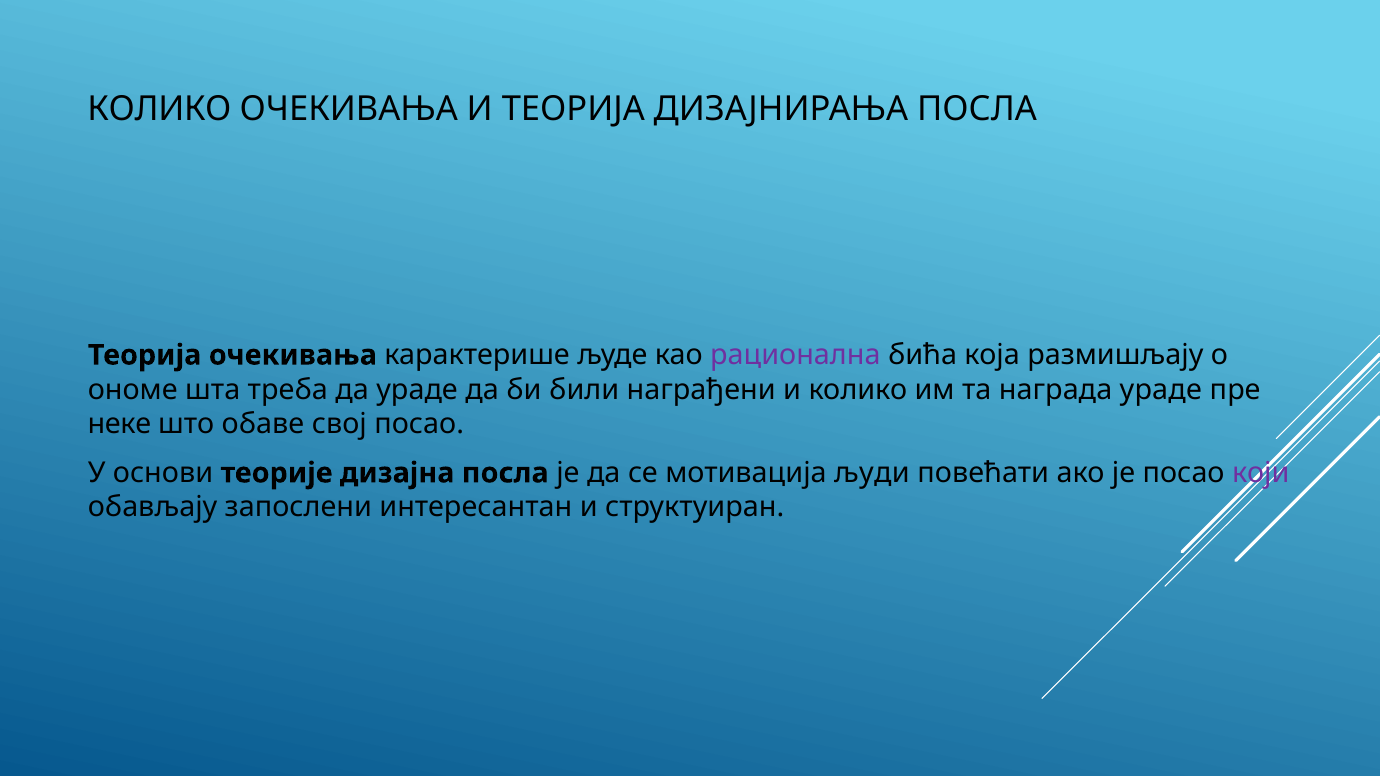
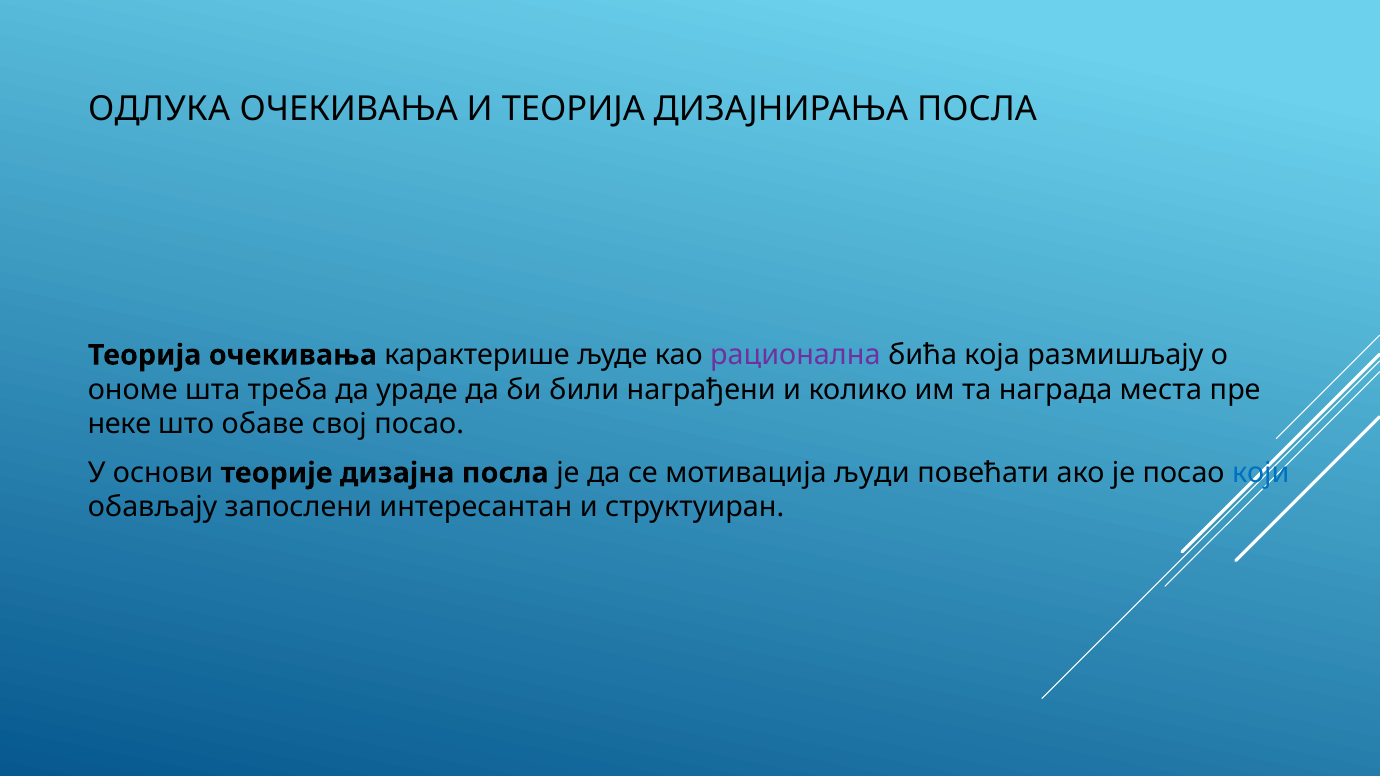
КОЛИКО: КОЛИКО -> ОДЛУКА (159, 109)
награда ураде: ураде -> места (1161, 390)
који colour: purple -> blue (1261, 473)
